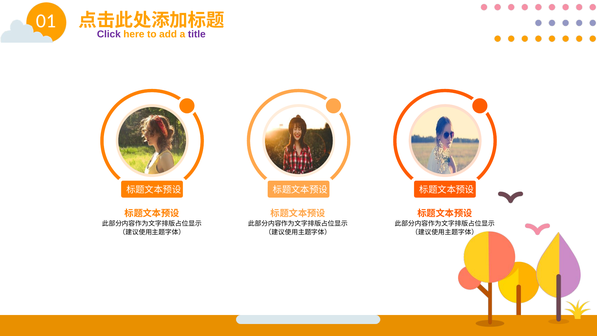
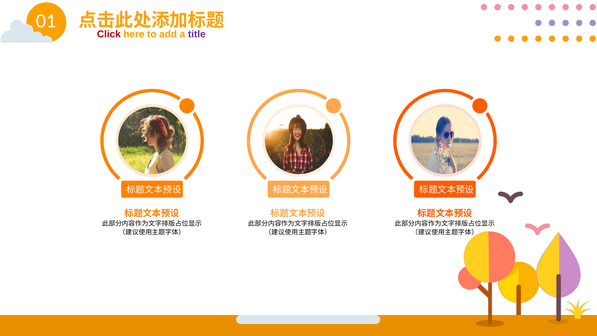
Click colour: purple -> red (109, 34)
